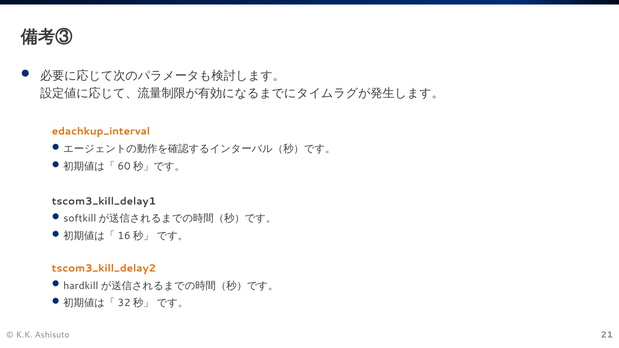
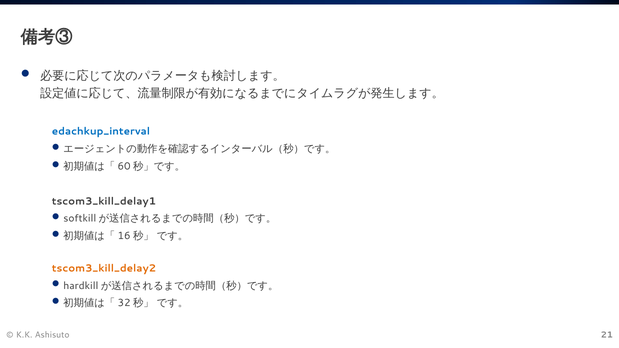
edachkup_interval colour: orange -> blue (101, 132)
